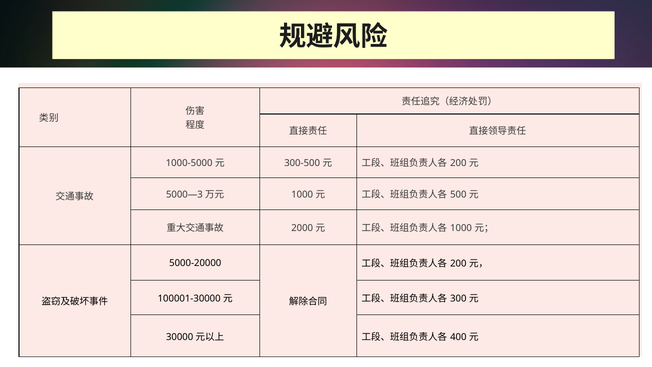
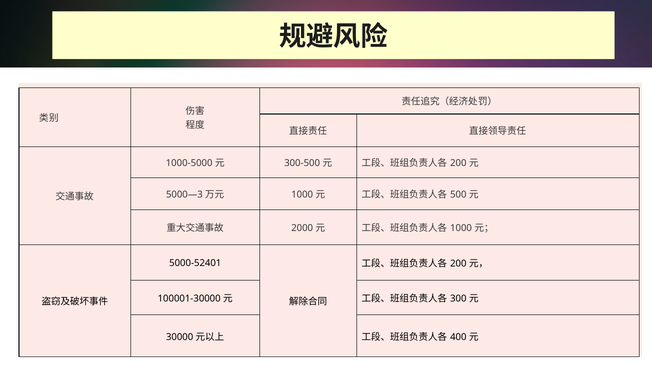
5000-20000: 5000-20000 -> 5000-52401 (195, 263)
